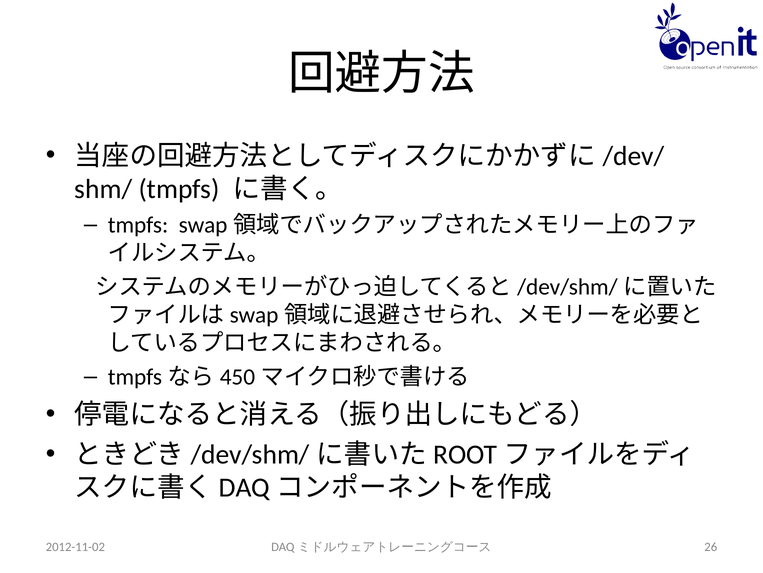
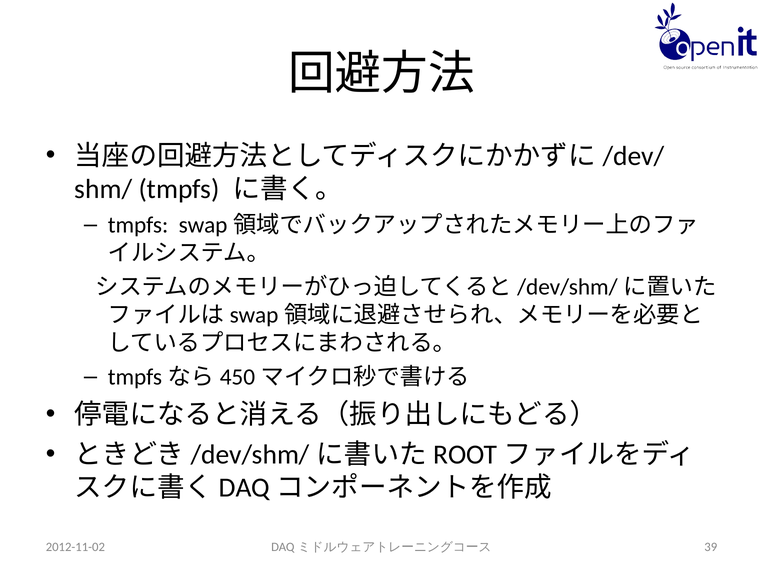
26: 26 -> 39 (711, 546)
